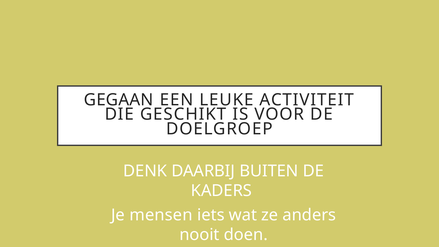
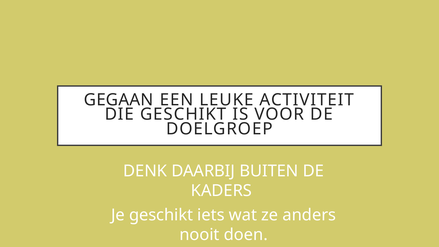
Je mensen: mensen -> geschikt (161, 215)
